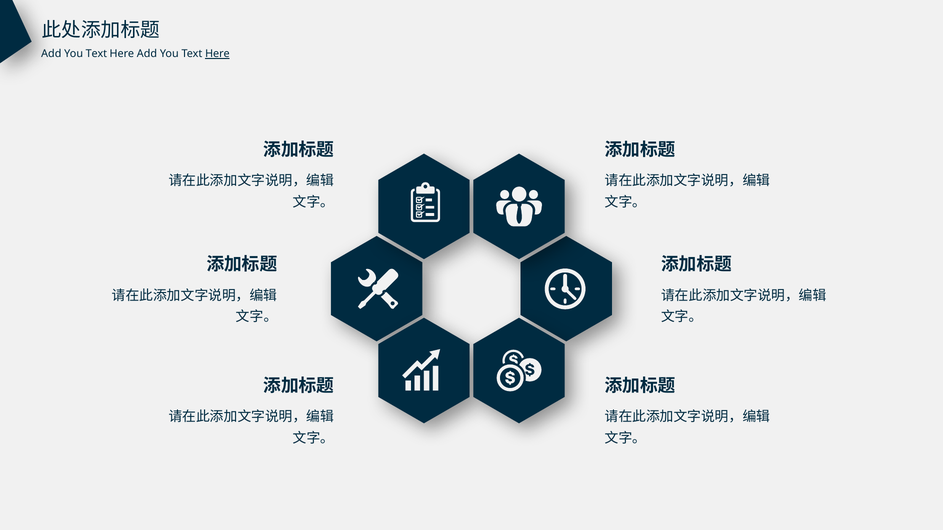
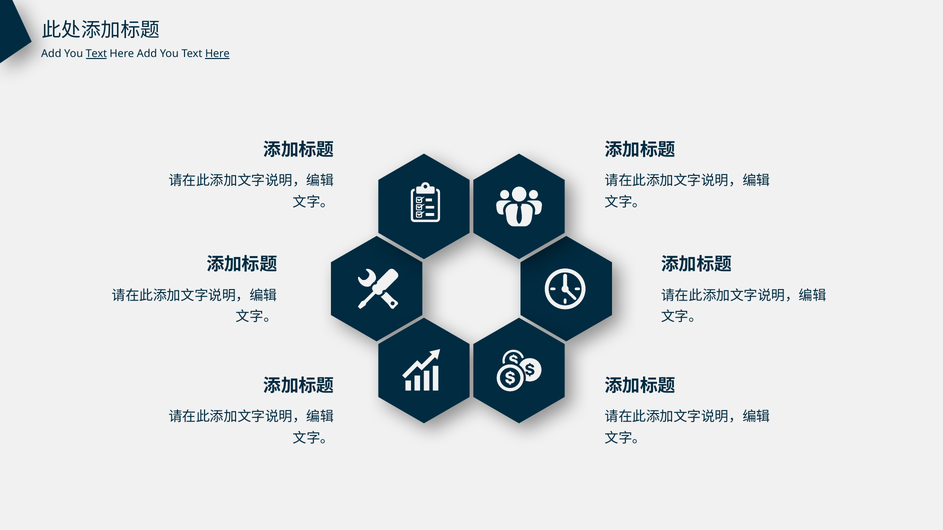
Text underline: none -> present (96, 54)
